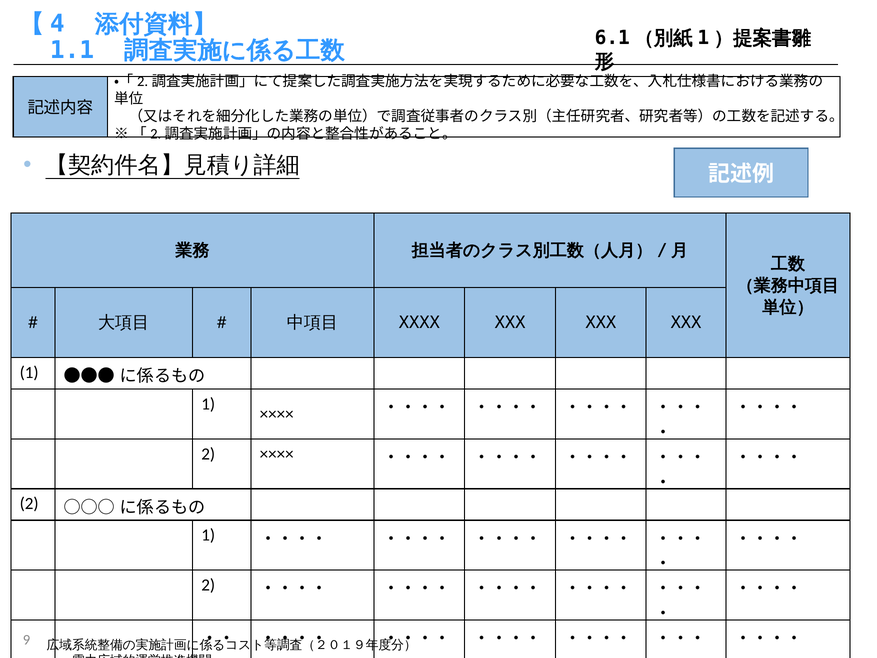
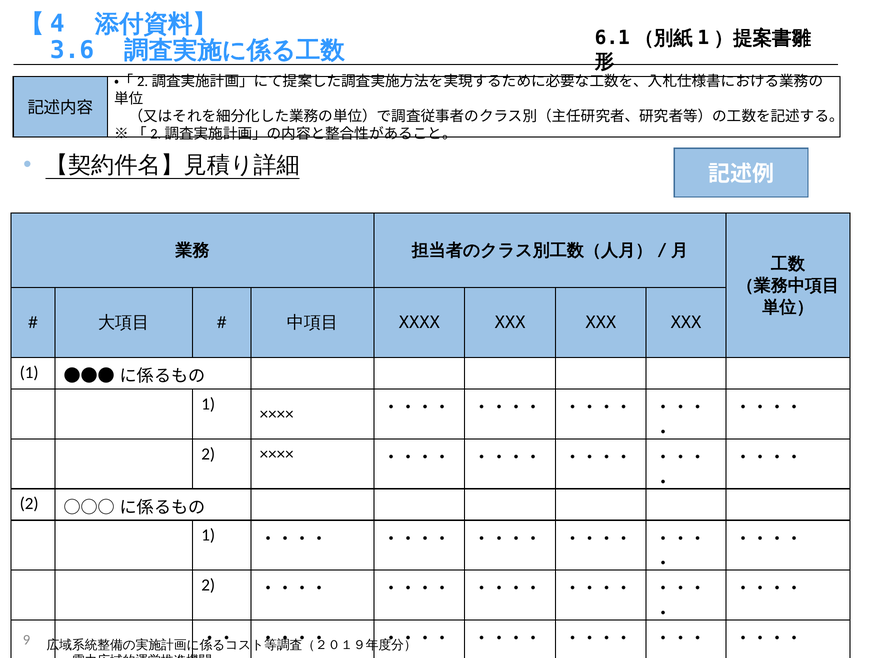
1.1: 1.1 -> 3.6 (72, 50)
